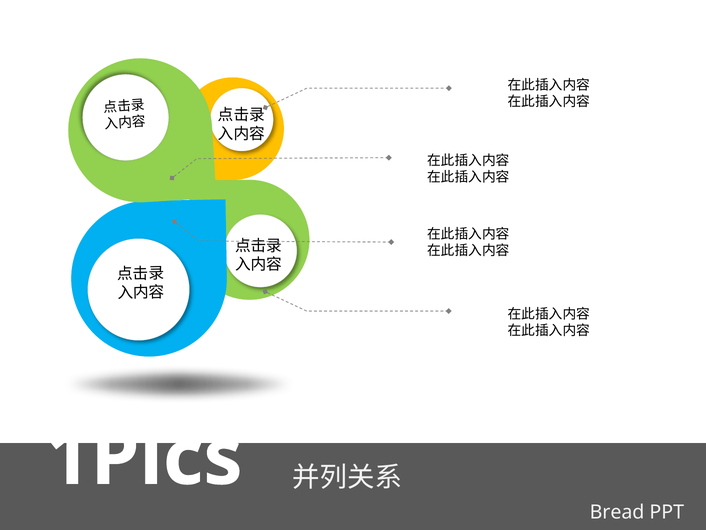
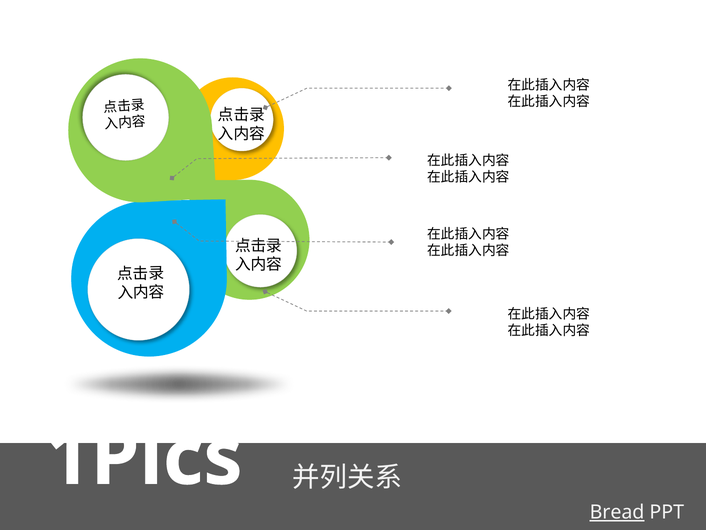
Bread underline: none -> present (617, 512)
